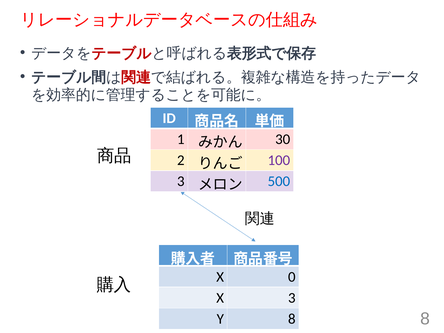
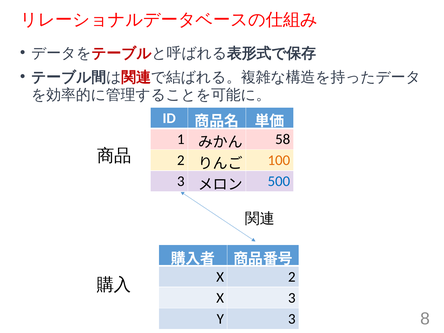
30: 30 -> 58 (283, 139)
100 colour: purple -> orange (279, 160)
X 0: 0 -> 2 (292, 277)
Y 8: 8 -> 3 (292, 319)
